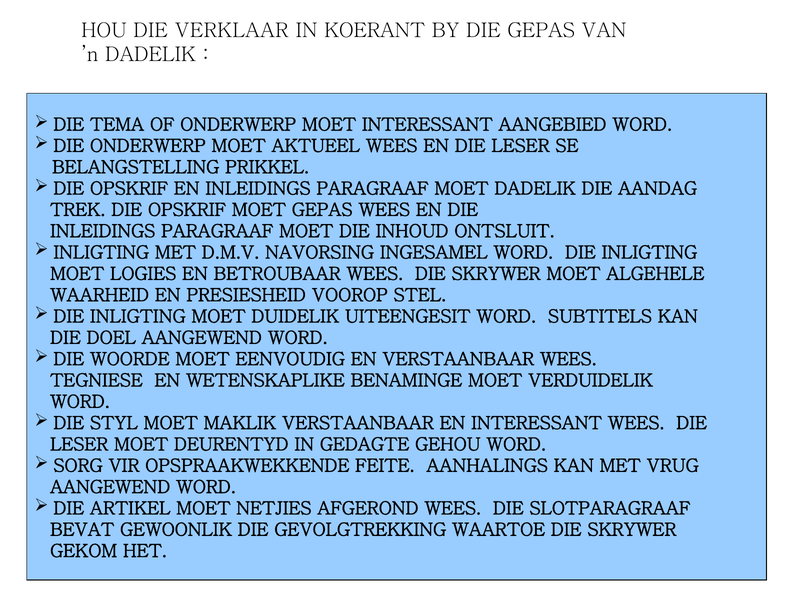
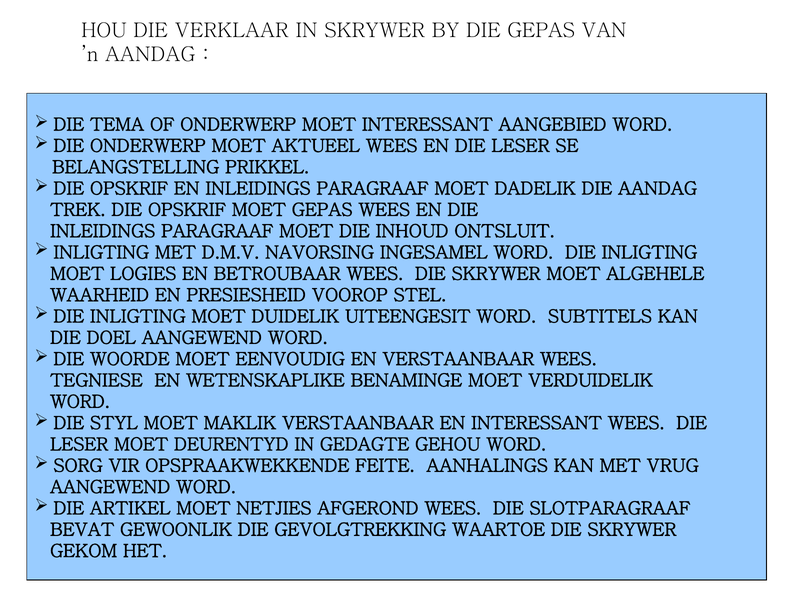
IN KOERANT: KOERANT -> SKRYWER (375, 31)
’n DADELIK: DADELIK -> AANDAG (150, 55)
